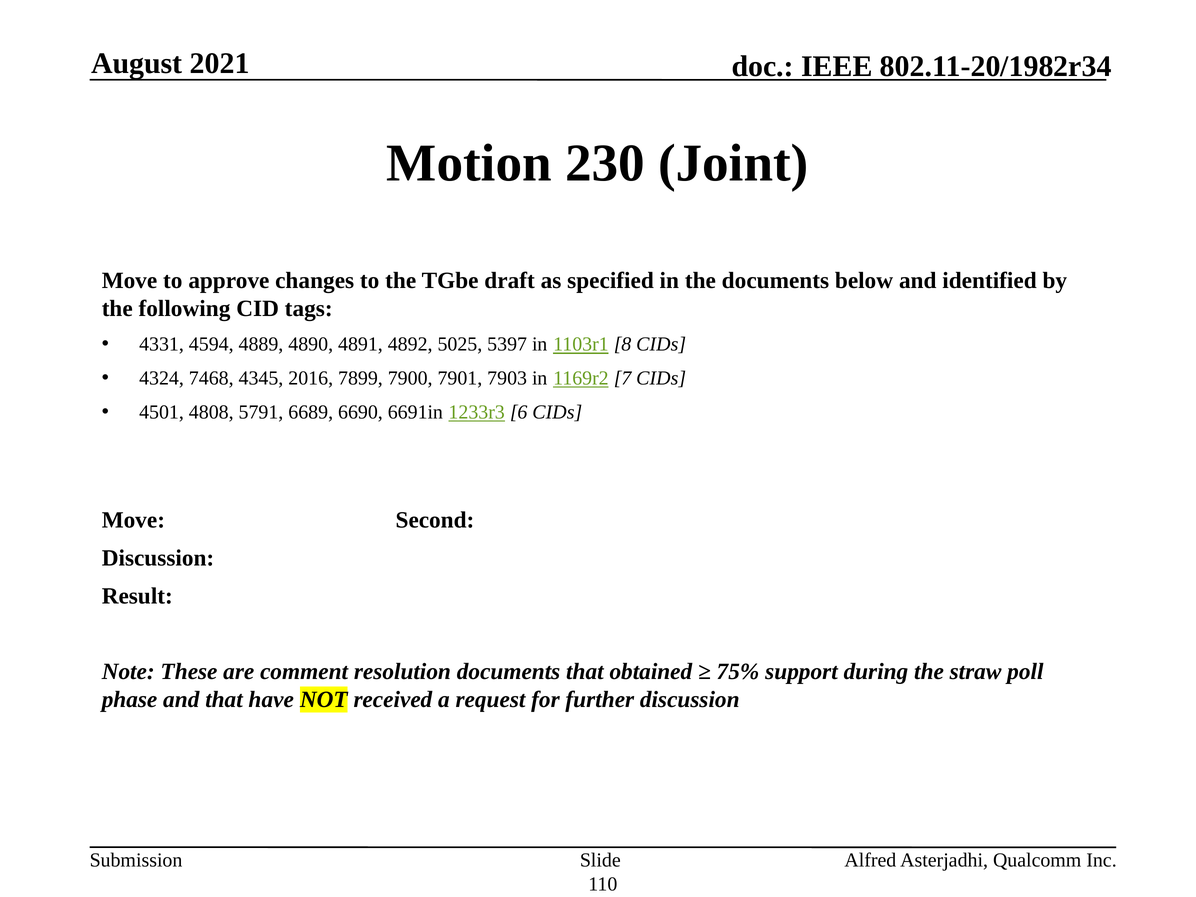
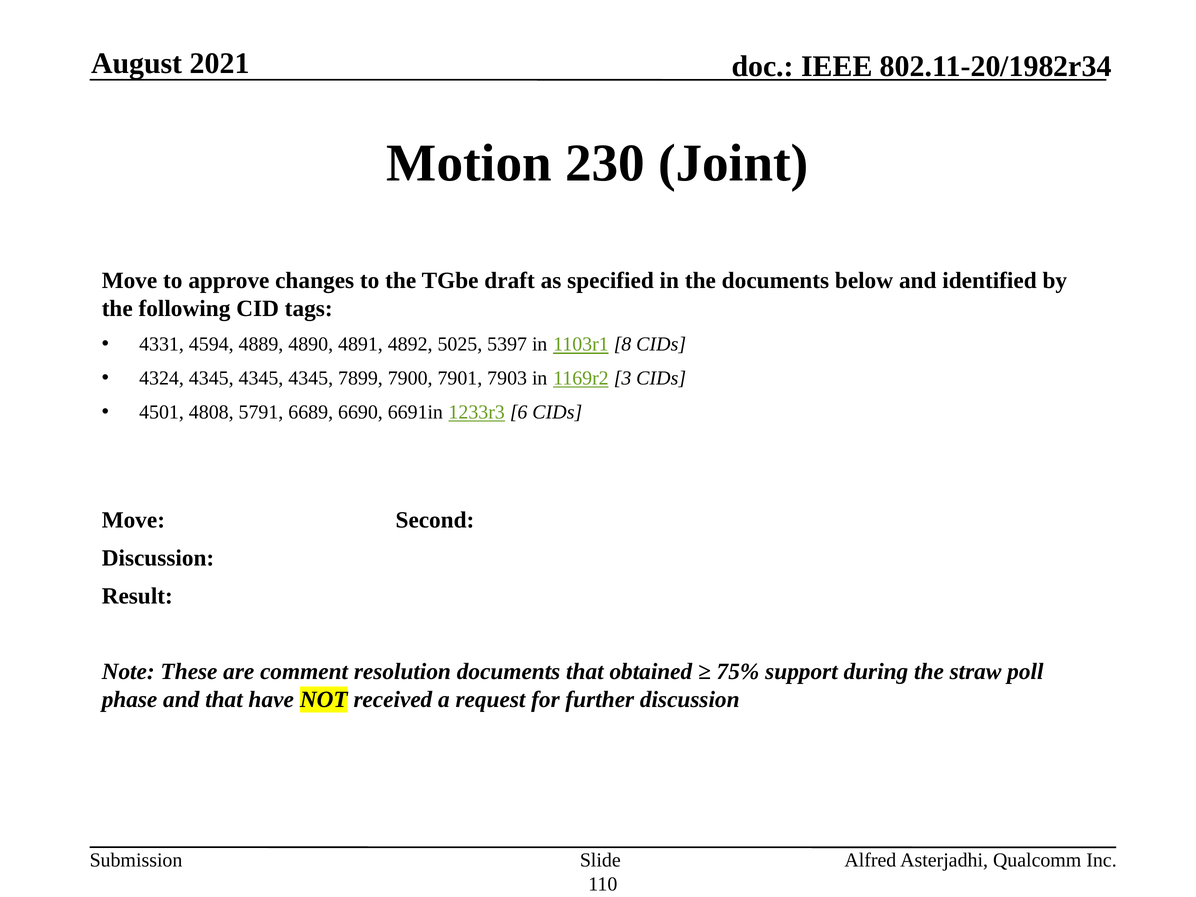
4324 7468: 7468 -> 4345 (211, 378)
2016: 2016 -> 4345 (311, 378)
7: 7 -> 3 (623, 378)
